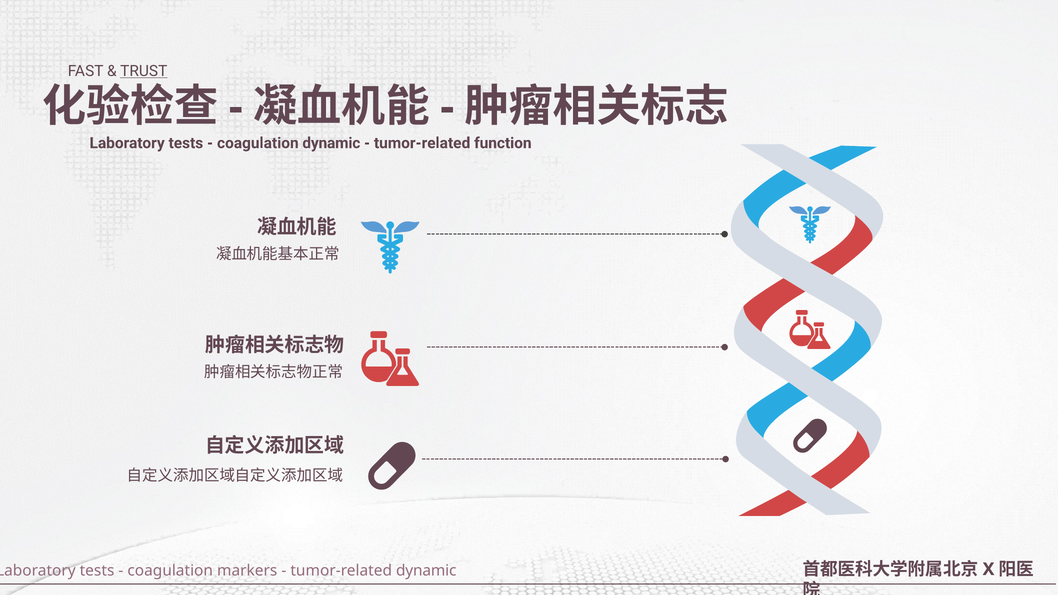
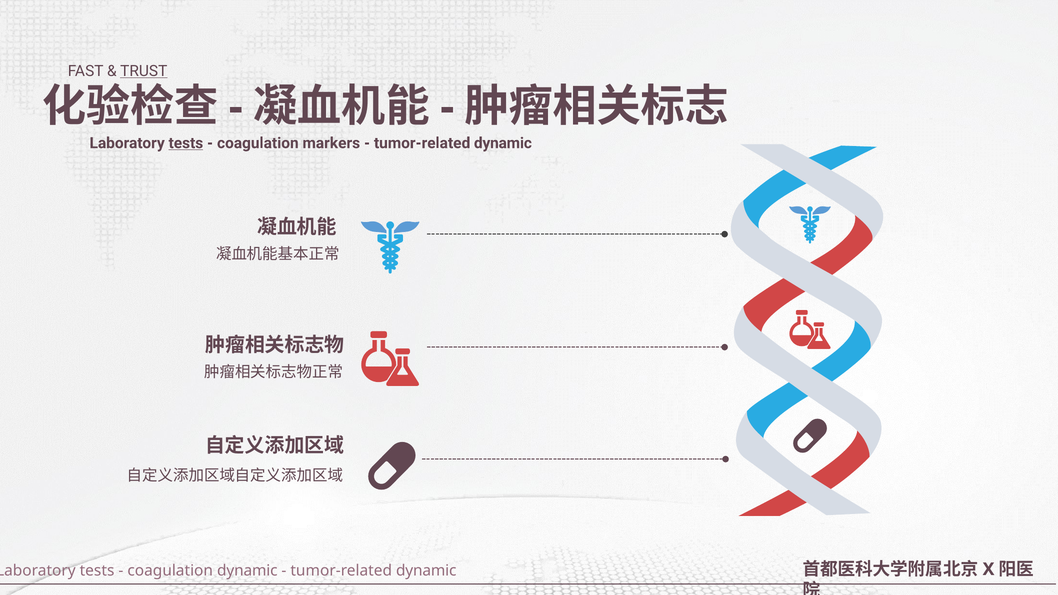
tests underline: none -> present (186, 143)
coagulation dynamic: dynamic -> markers (331, 143)
function: function -> dynamic (503, 143)
coagulation markers: markers -> dynamic (247, 571)
